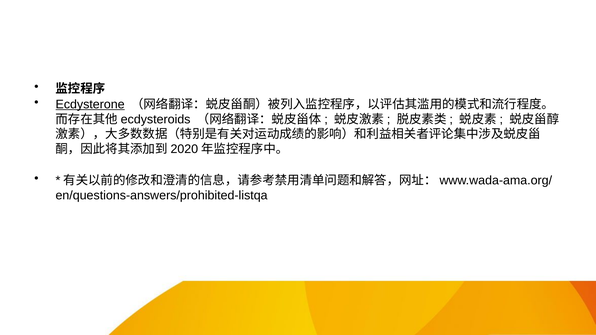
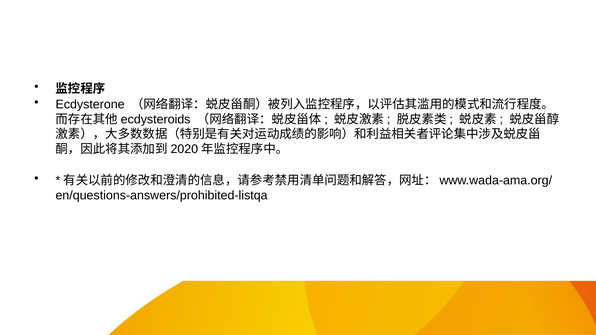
Ecdysterone underline: present -> none (90, 105)
